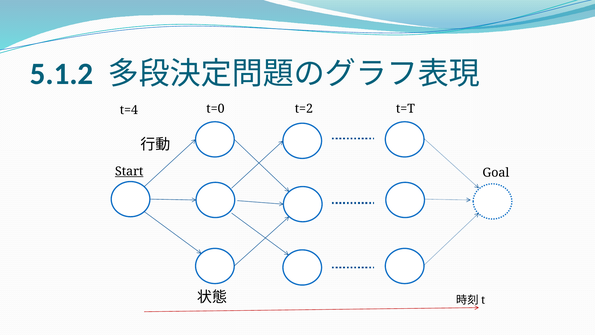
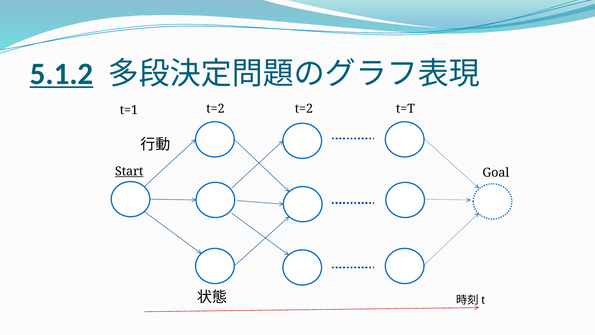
5.1.2 underline: none -> present (62, 74)
t=0: t=0 -> t=2 (215, 109)
t=4: t=4 -> t=1 (129, 110)
